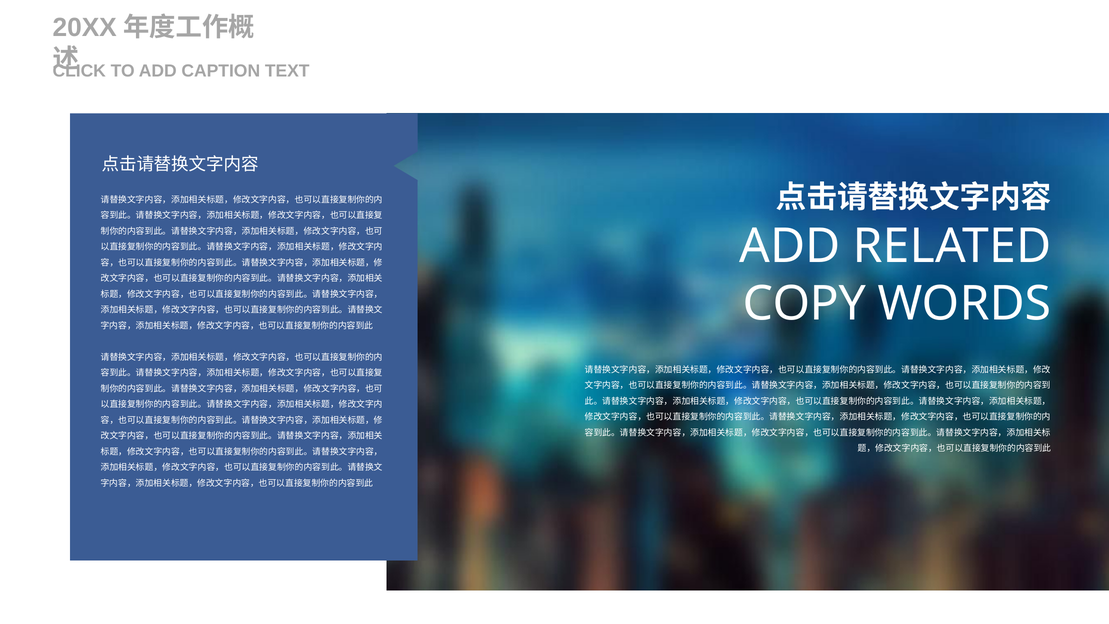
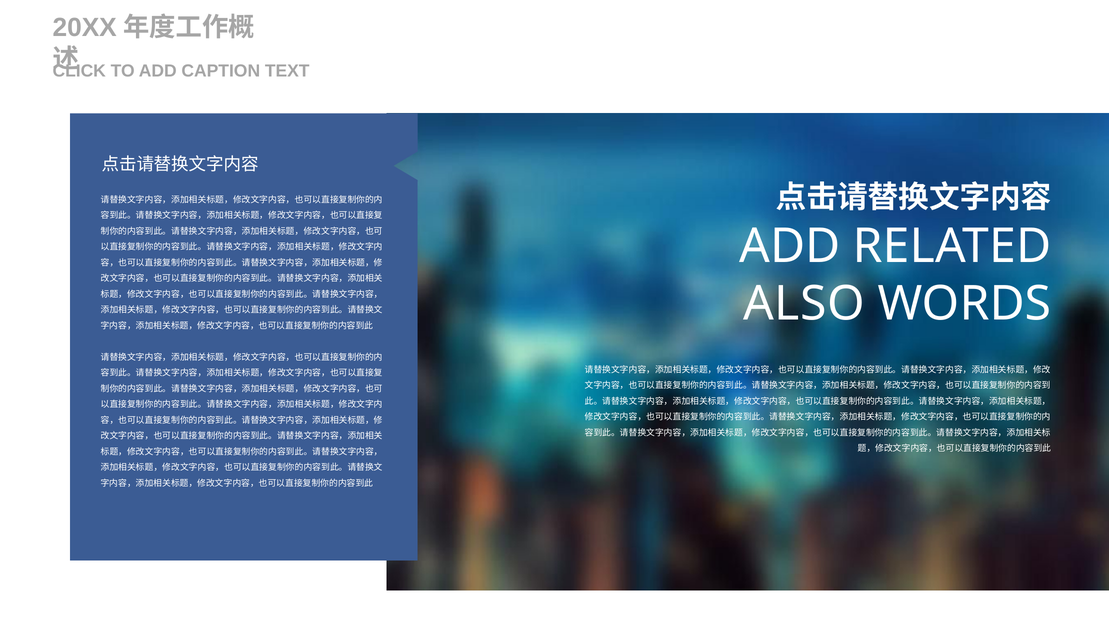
COPY: COPY -> ALSO (804, 304)
